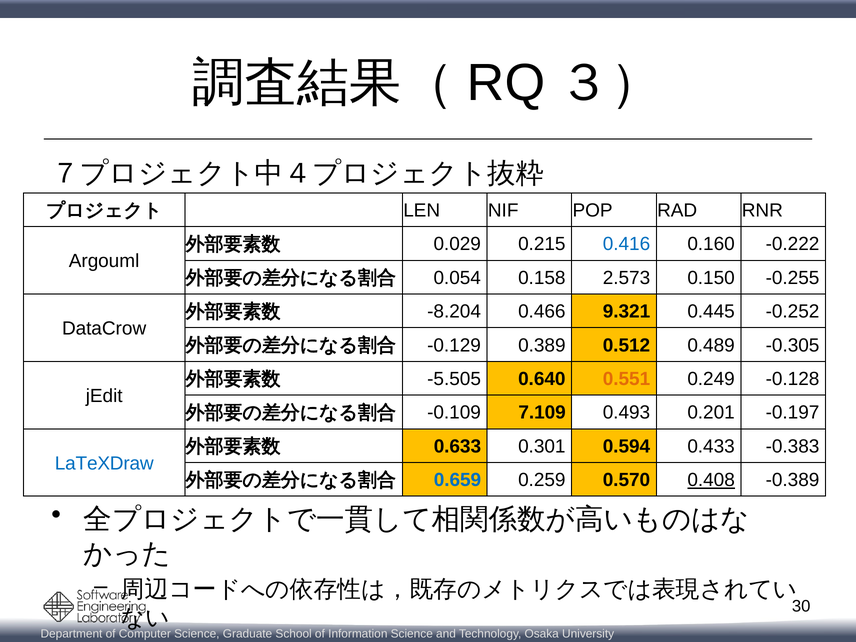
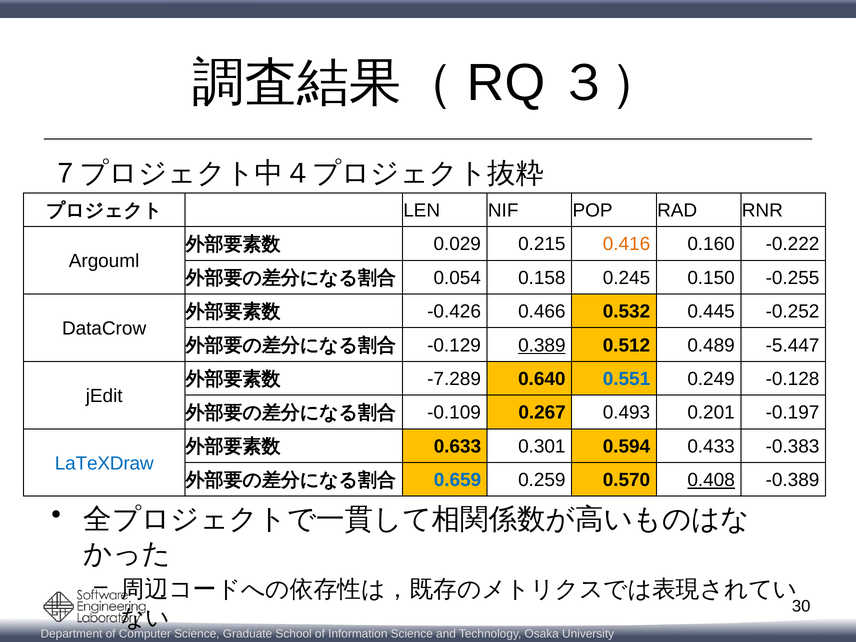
0.416 colour: blue -> orange (627, 244)
2.573: 2.573 -> 0.245 (627, 278)
-8.204: -8.204 -> -0.426 (454, 312)
9.321: 9.321 -> 0.532 (627, 312)
0.389 underline: none -> present (542, 345)
-0.305: -0.305 -> -5.447 (793, 345)
-5.505: -5.505 -> -7.289 (454, 379)
0.551 colour: orange -> blue (627, 379)
7.109: 7.109 -> 0.267 (542, 413)
